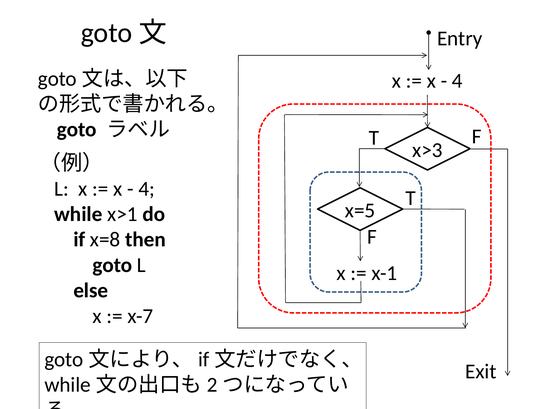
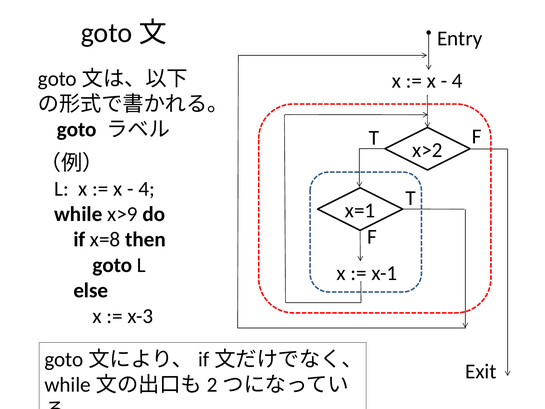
x>3: x>3 -> x>2 (427, 150)
x=5: x=5 -> x=1 (360, 210)
x>1: x>1 -> x>9 (122, 214)
x-7: x-7 -> x-3 (140, 316)
